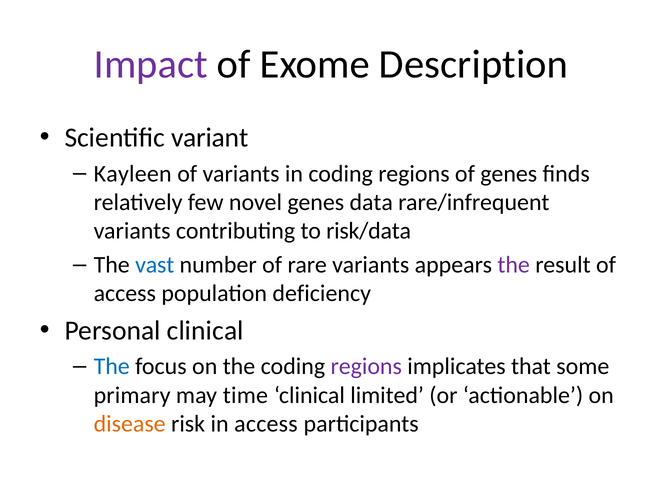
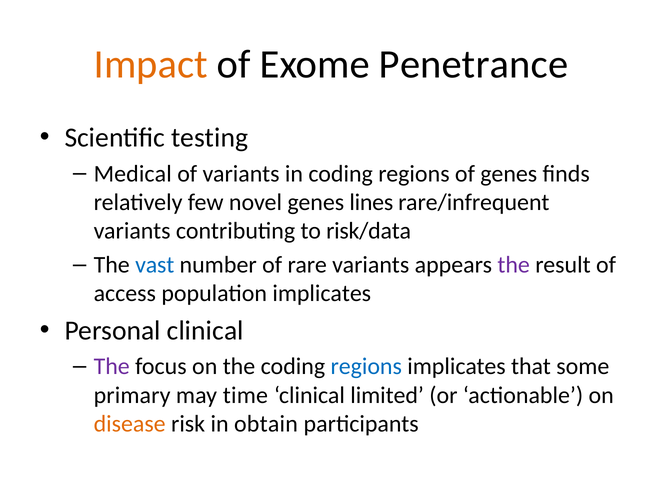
Impact colour: purple -> orange (151, 64)
Description: Description -> Penetrance (474, 64)
variant: variant -> testing (210, 138)
Kayleen: Kayleen -> Medical (133, 174)
data: data -> lines (371, 202)
population deficiency: deficiency -> implicates (322, 294)
The colour: blue -> purple (112, 367)
regions colour: purple -> blue (366, 367)
in access: access -> obtain (266, 424)
